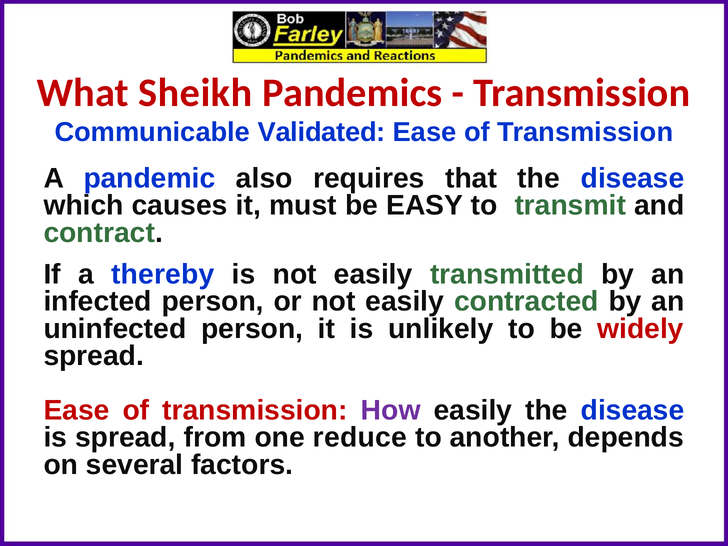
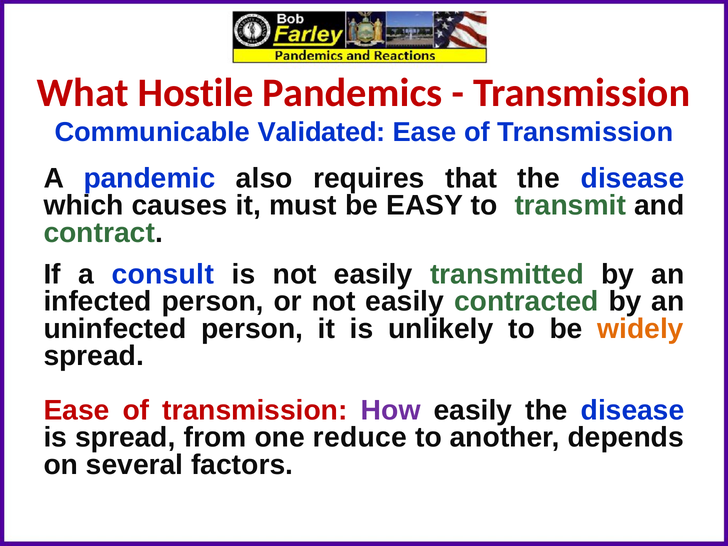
Sheikh: Sheikh -> Hostile (196, 93)
thereby: thereby -> consult (163, 274)
widely colour: red -> orange (640, 329)
